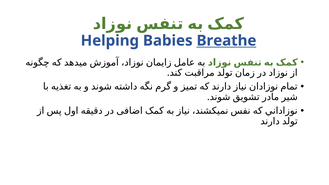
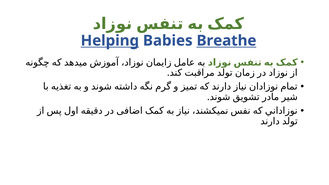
Helping underline: none -> present (110, 41)
